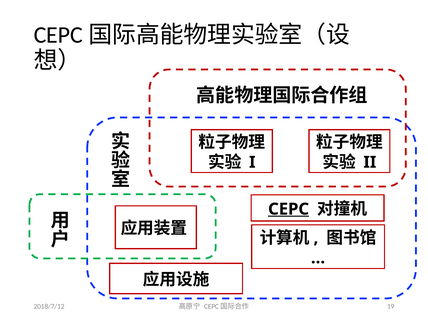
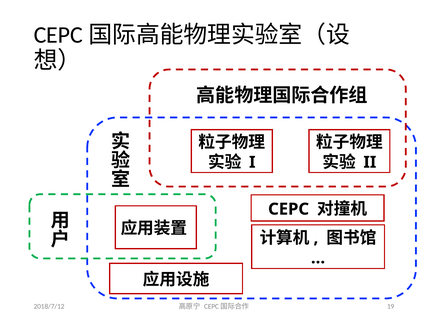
CEPC underline: present -> none (289, 209)
